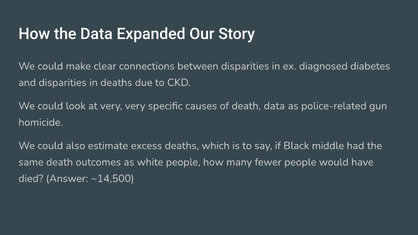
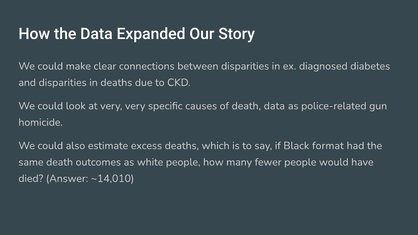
middle: middle -> format (328, 146)
~14,500: ~14,500 -> ~14,010 (112, 179)
